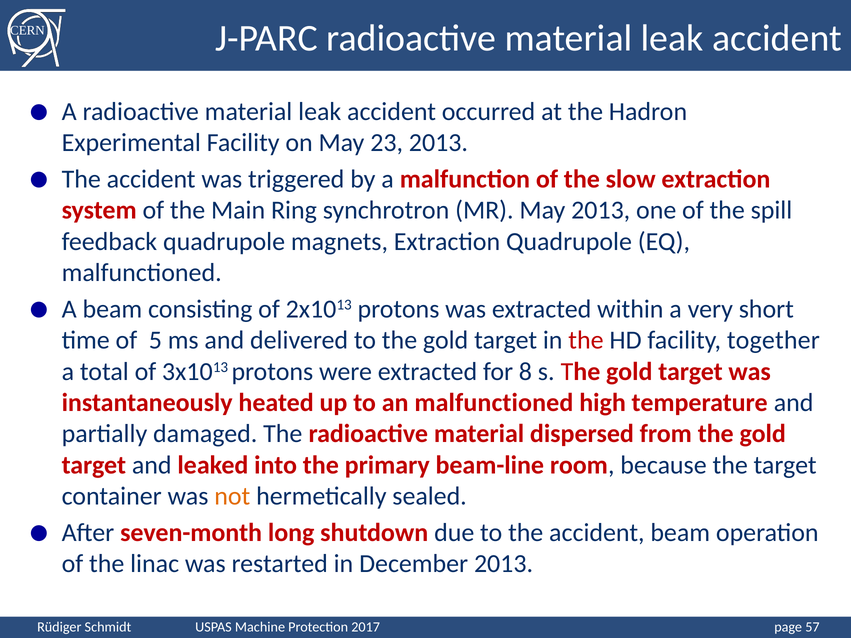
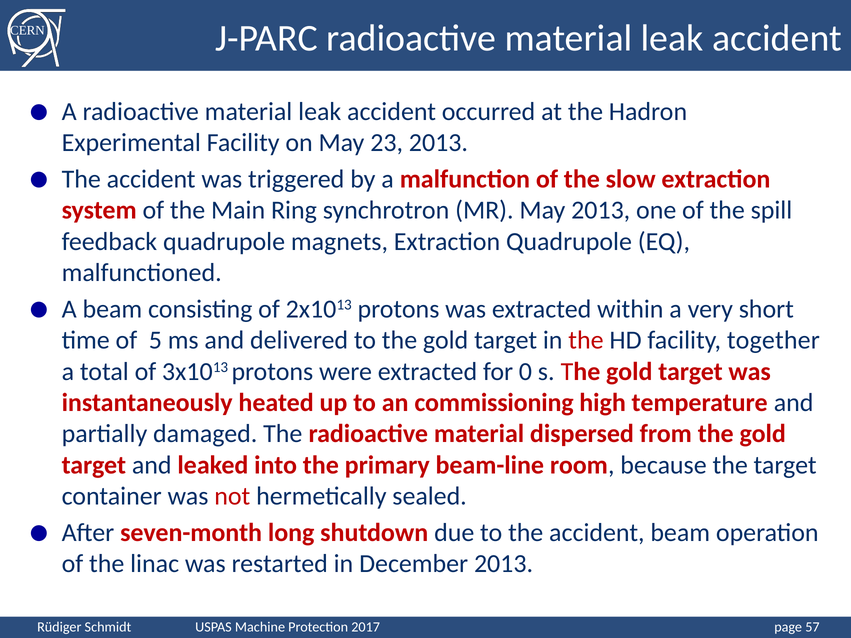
8: 8 -> 0 (525, 372)
an malfunctioned: malfunctioned -> commissioning (494, 403)
not colour: orange -> red (232, 496)
